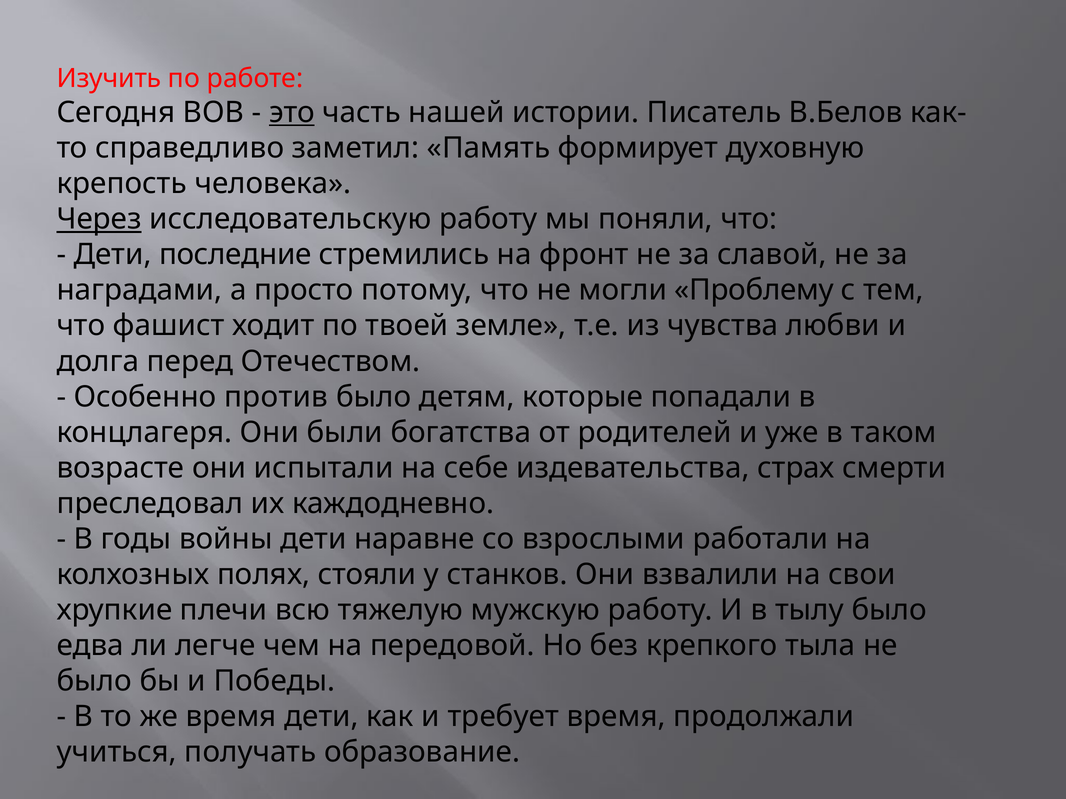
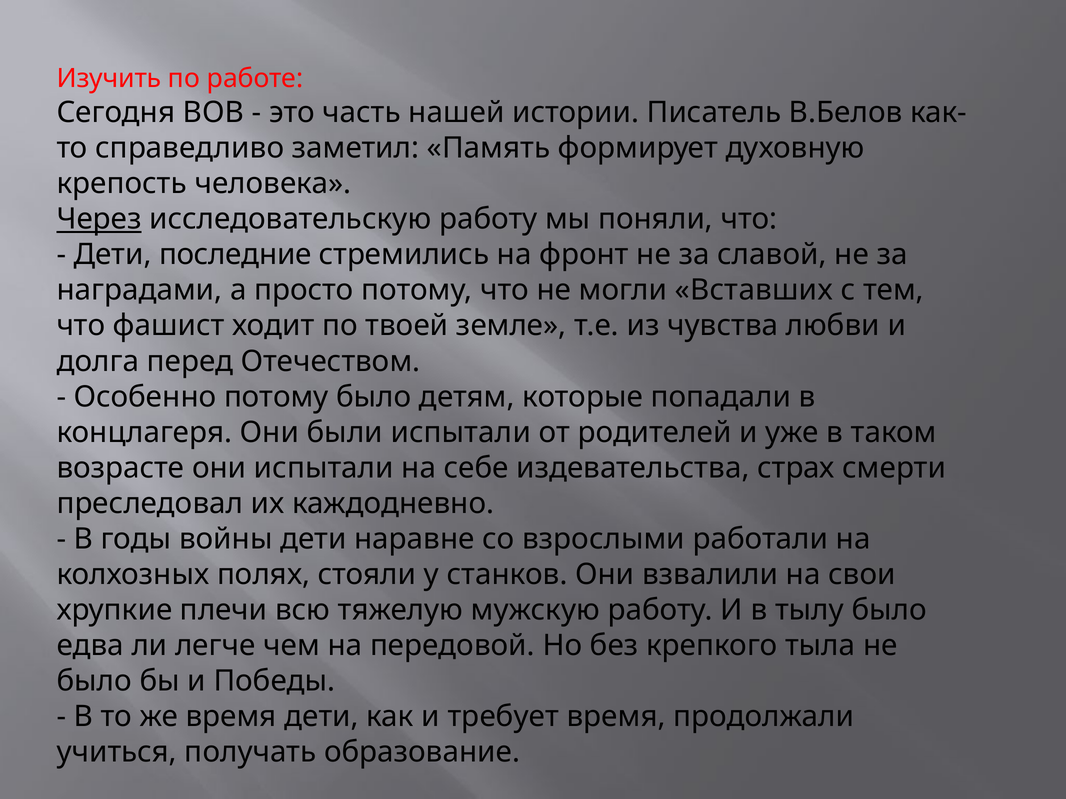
это underline: present -> none (292, 113)
Проблему: Проблему -> Вставших (754, 290)
Особенно против: против -> потому (276, 397)
были богатства: богатства -> испытали (461, 433)
